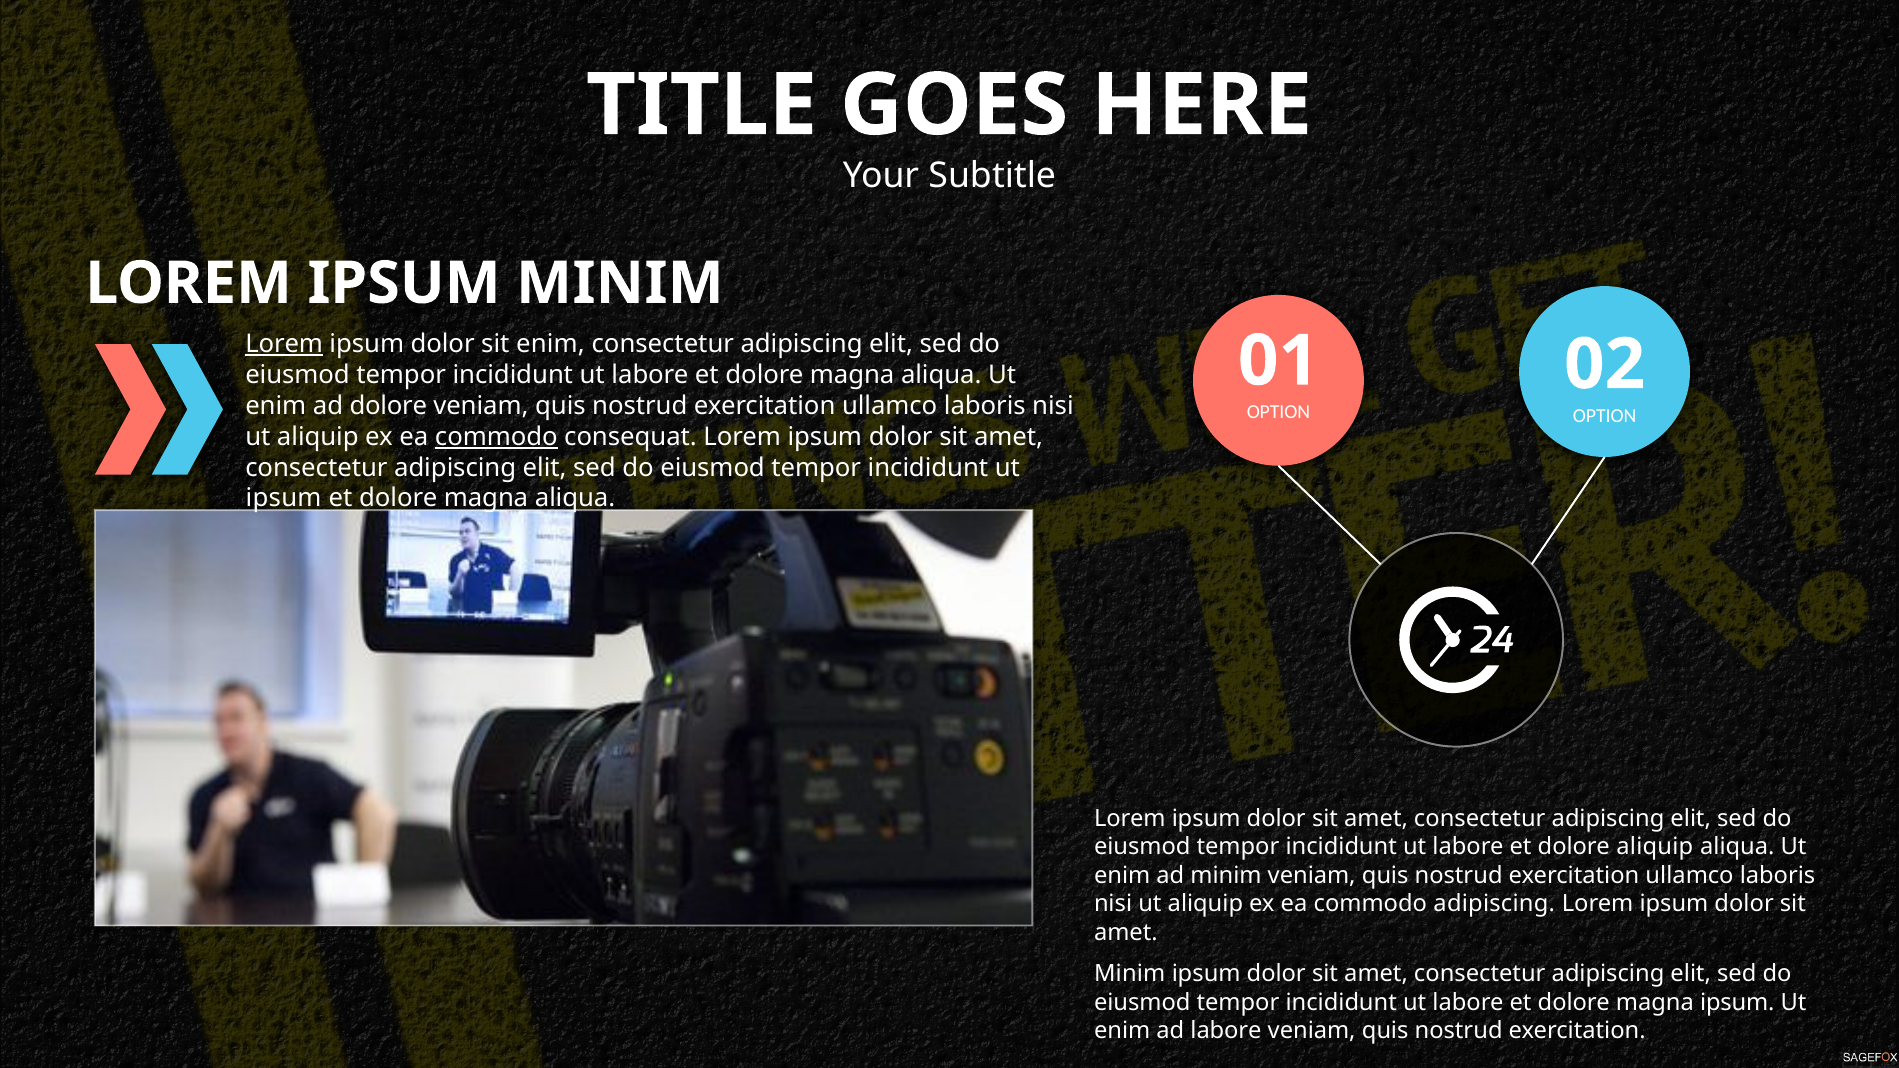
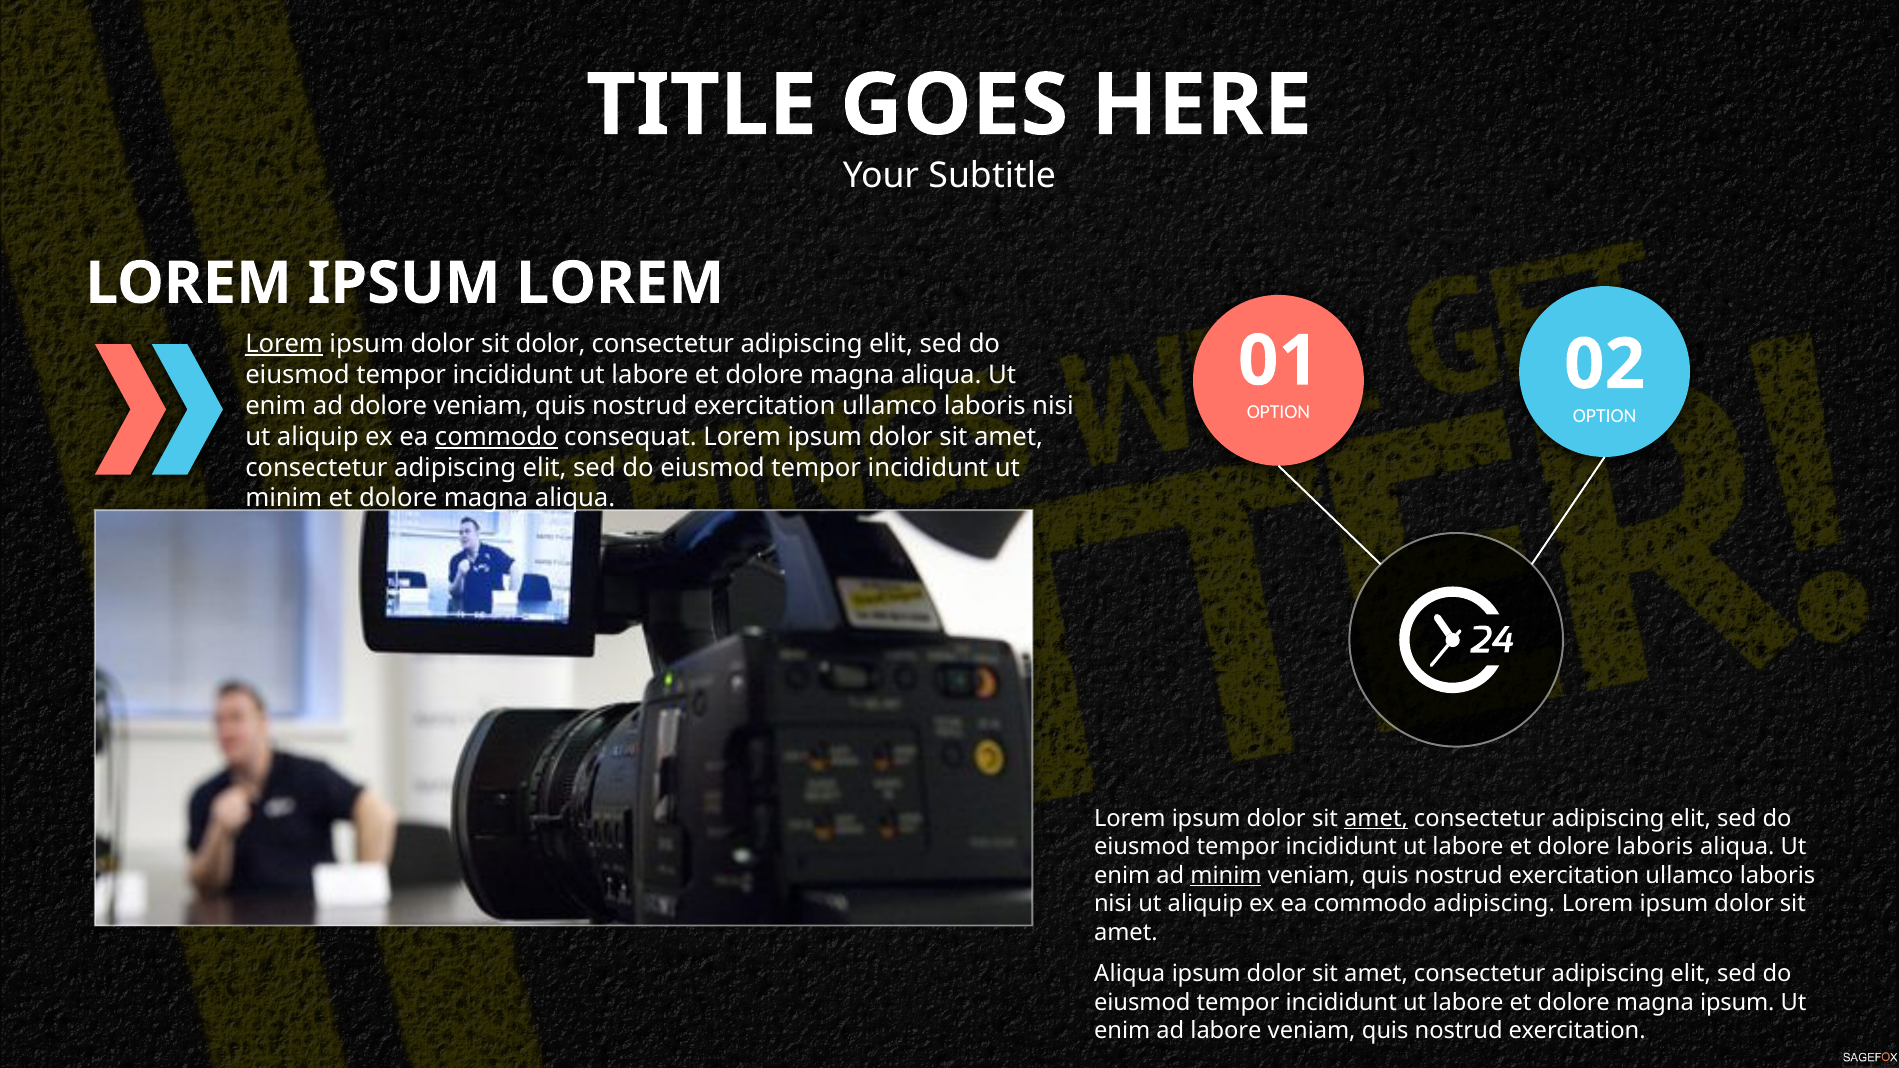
IPSUM MINIM: MINIM -> LOREM (620, 283)
sit enim: enim -> dolor (551, 344)
ipsum: ipsum -> minim (284, 499)
amet underline: none -> present (1376, 818)
dolore aliquip: aliquip -> laboris (1655, 847)
minim underline: none -> present (1226, 875)
Minim: Minim -> Aliqua (1130, 974)
